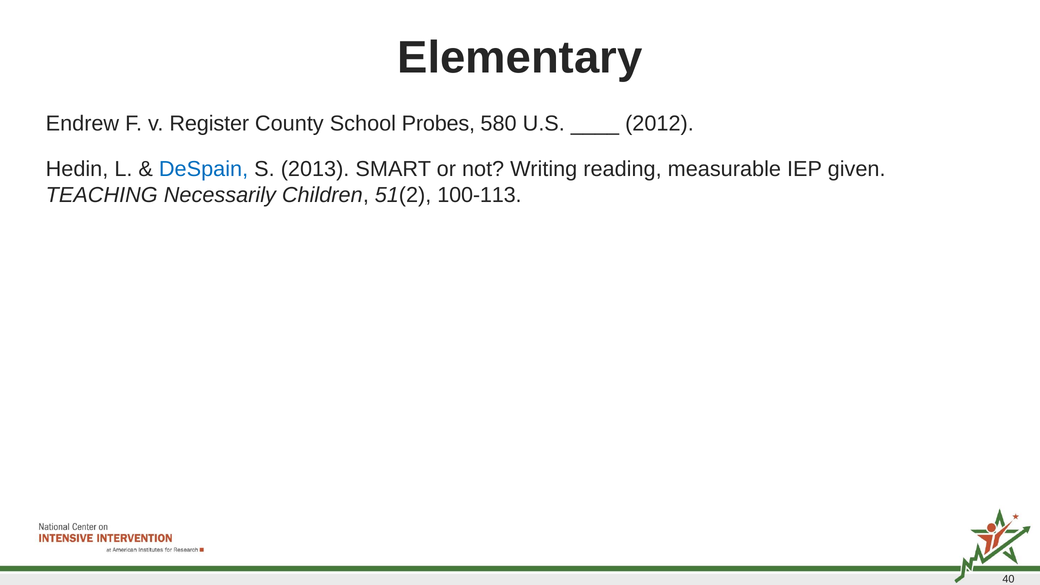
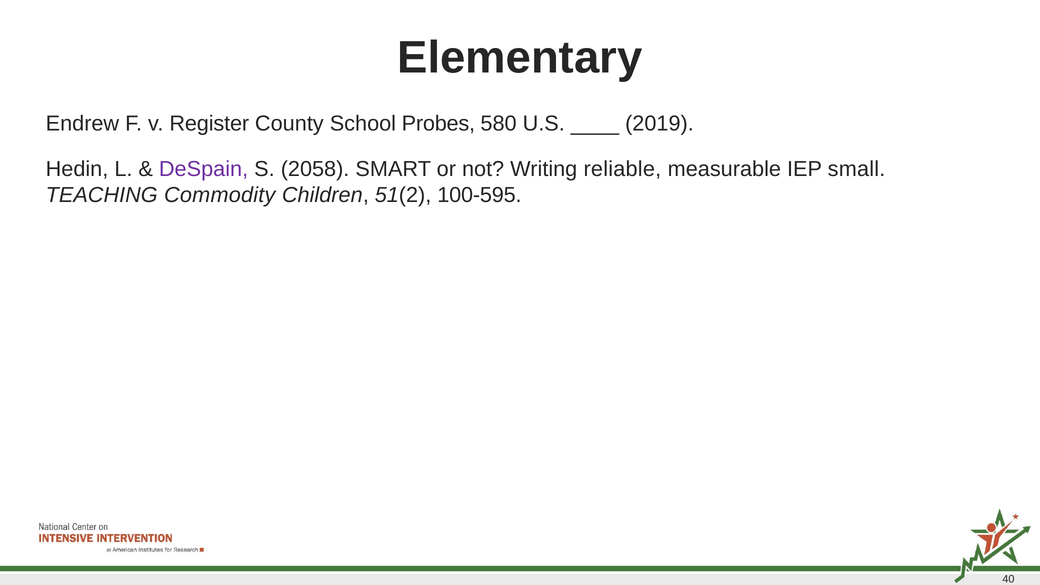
2012: 2012 -> 2019 (659, 124)
DeSpain colour: blue -> purple (204, 169)
2013: 2013 -> 2058 (315, 169)
reading: reading -> reliable (622, 169)
given: given -> small (857, 169)
Necessarily: Necessarily -> Commodity (220, 195)
100-113: 100-113 -> 100-595 (479, 195)
